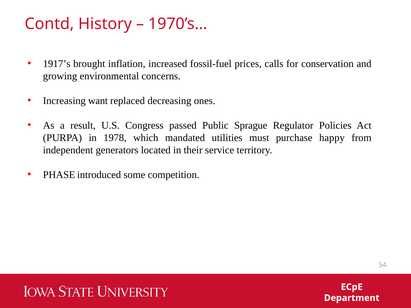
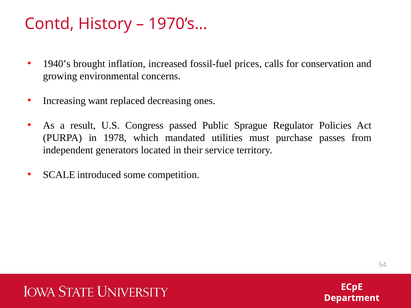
1917’s: 1917’s -> 1940’s (57, 64)
happy: happy -> passes (332, 138)
PHASE: PHASE -> SCALE (59, 175)
